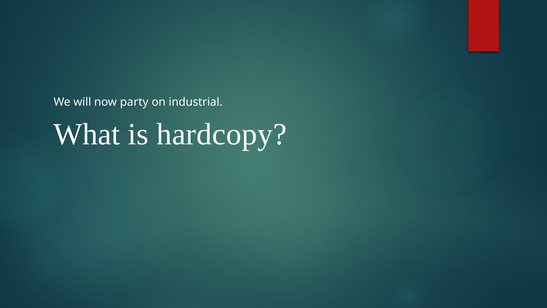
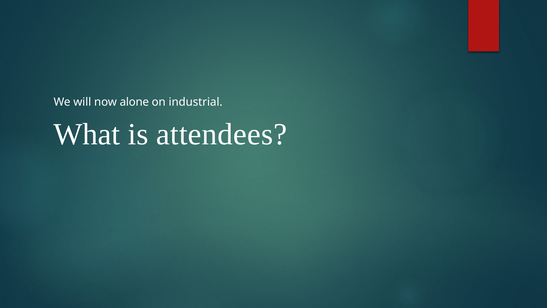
party: party -> alone (134, 102)
hardcopy: hardcopy -> attendees (222, 134)
